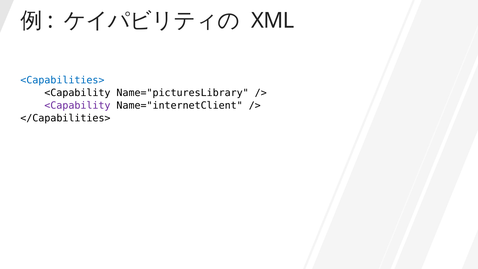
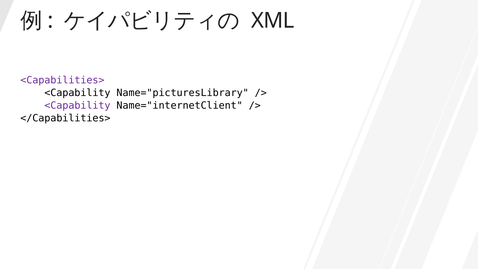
<Capabilities> colour: blue -> purple (62, 80)
